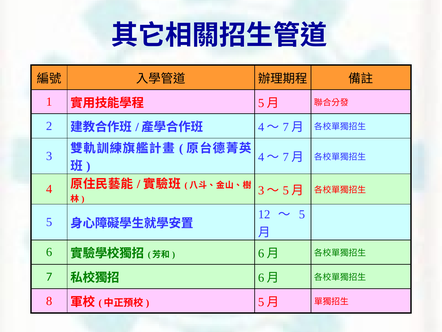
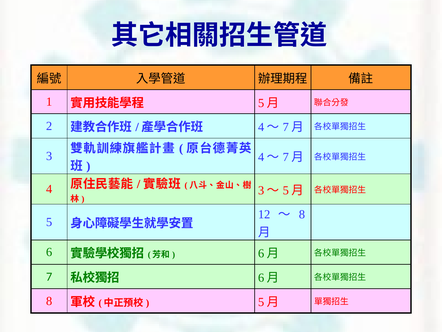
5: 5 -> 8 (302, 214)
